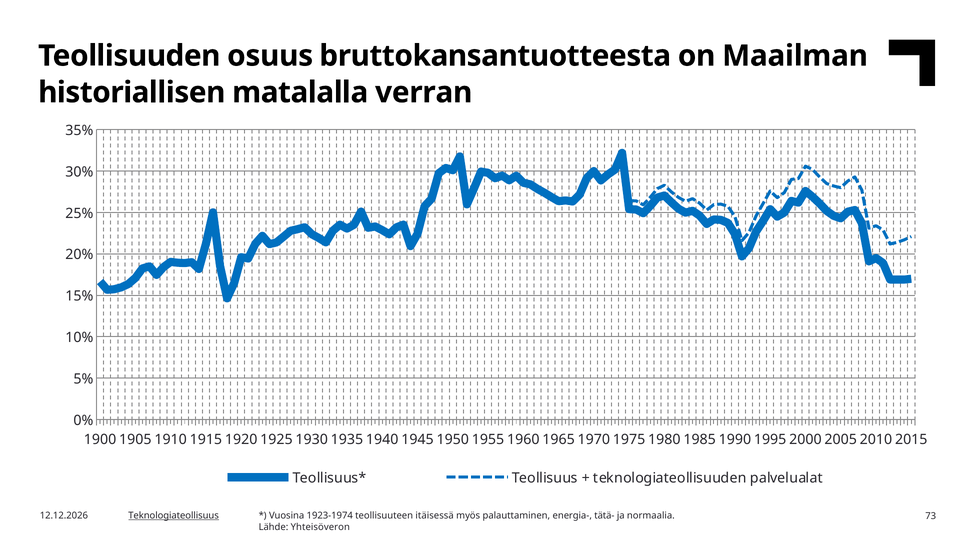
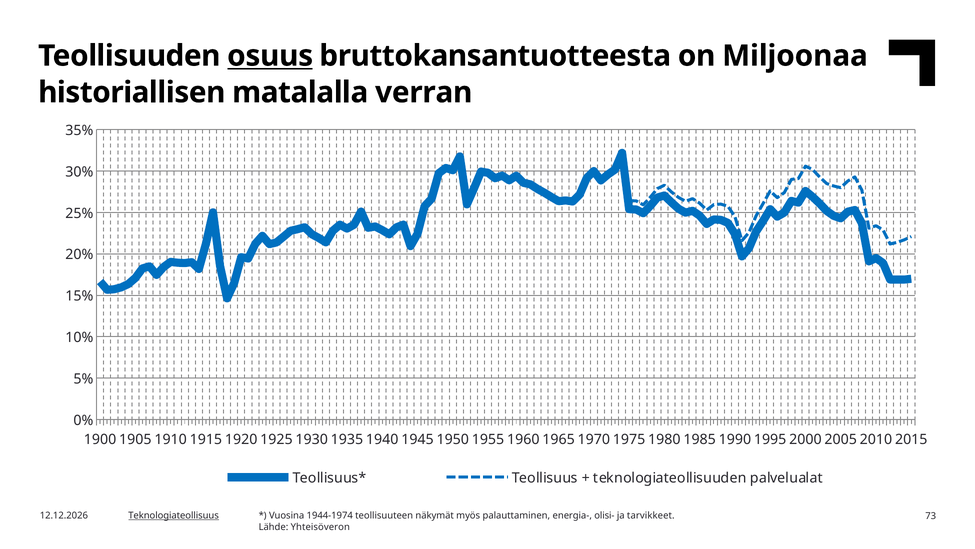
osuus underline: none -> present (270, 56)
Maailman: Maailman -> Miljoonaa (795, 56)
1923-1974: 1923-1974 -> 1944-1974 (330, 515)
itäisessä: itäisessä -> näkymät (435, 515)
tätä-: tätä- -> olisi- (604, 515)
normaalia: normaalia -> tarvikkeet (651, 515)
